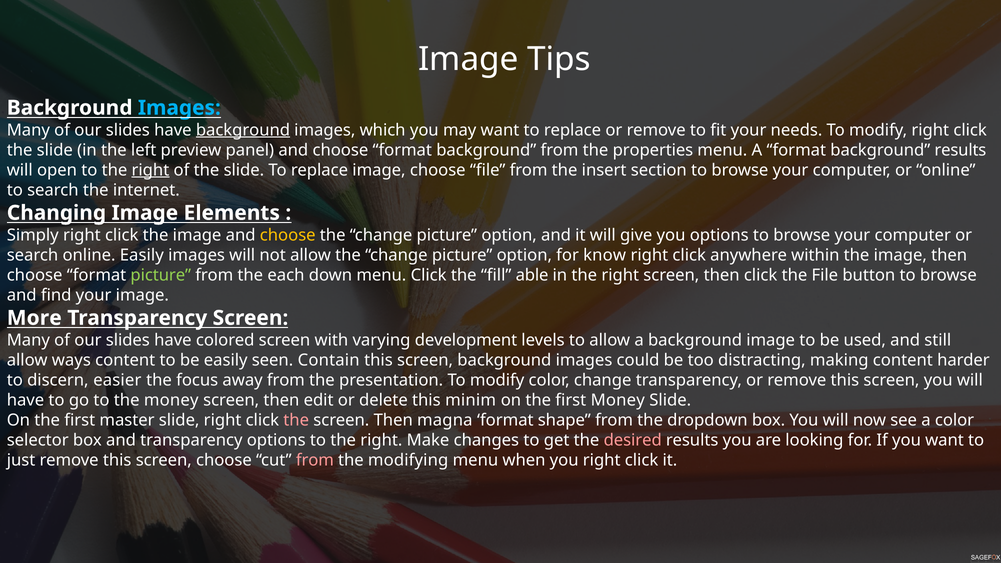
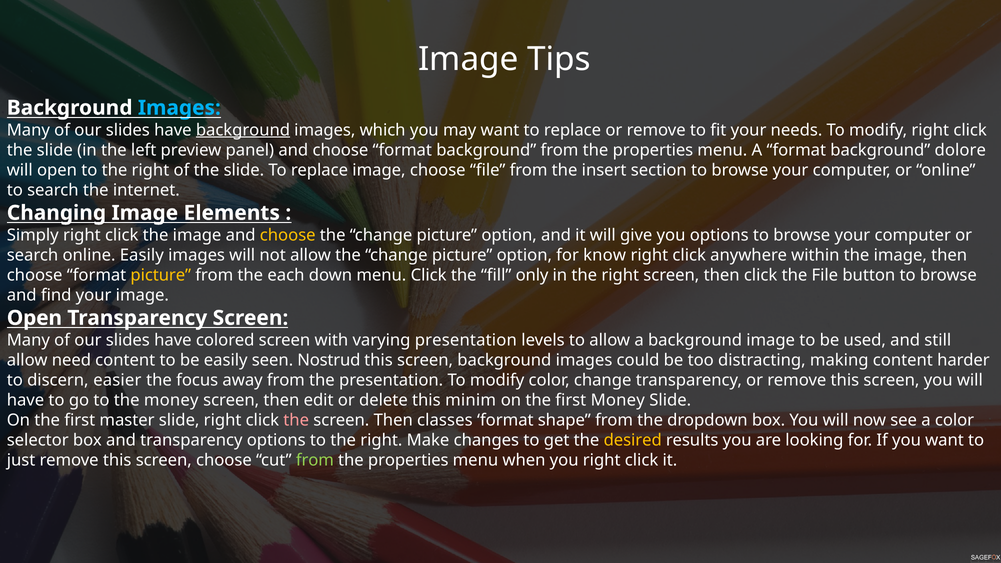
background results: results -> dolore (960, 150)
right underline: present -> none (150, 170)
picture colour: light green -> yellow (161, 275)
able: able -> only (532, 275)
More: More -> Open (34, 318)
varying development: development -> presentation (466, 340)
ways: ways -> need (71, 360)
Contain: Contain -> Nostrud (329, 360)
magna: magna -> classes (445, 420)
desired colour: pink -> yellow (633, 440)
from colour: pink -> light green (315, 460)
modifying: modifying -> properties (408, 460)
